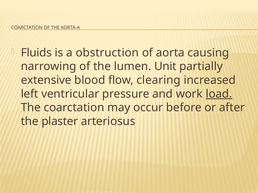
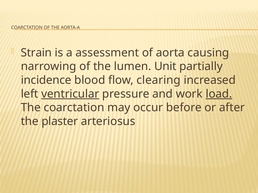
Fluids: Fluids -> Strain (36, 53)
obstruction: obstruction -> assessment (107, 53)
extensive: extensive -> incidence (46, 80)
ventricular underline: none -> present (70, 94)
